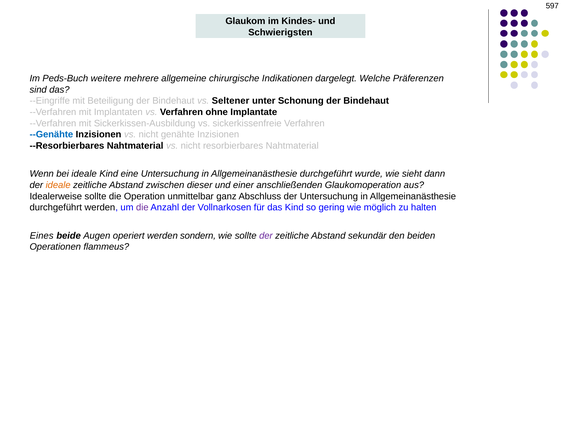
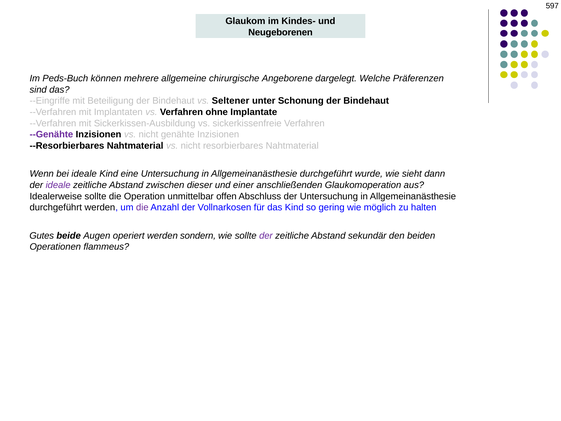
Schwierigsten: Schwierigsten -> Neugeborenen (280, 32)
weitere: weitere -> können (106, 78)
Indikationen: Indikationen -> Angeborene (287, 78)
--Genähte colour: blue -> purple (51, 134)
ideale colour: orange -> purple (58, 185)
ganz: ganz -> offen (226, 196)
Eines: Eines -> Gutes (42, 235)
